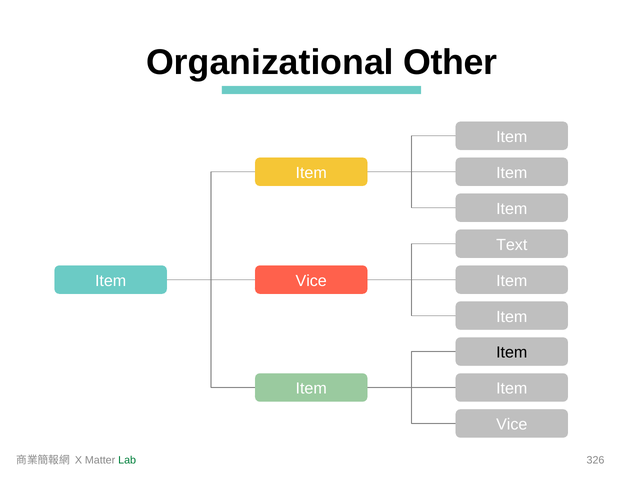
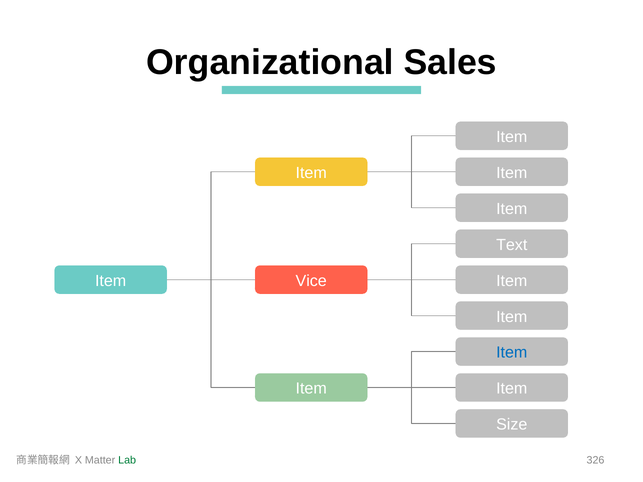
Other: Other -> Sales (450, 63)
Item colour: black -> blue (512, 353)
Vice: Vice -> Size (512, 425)
